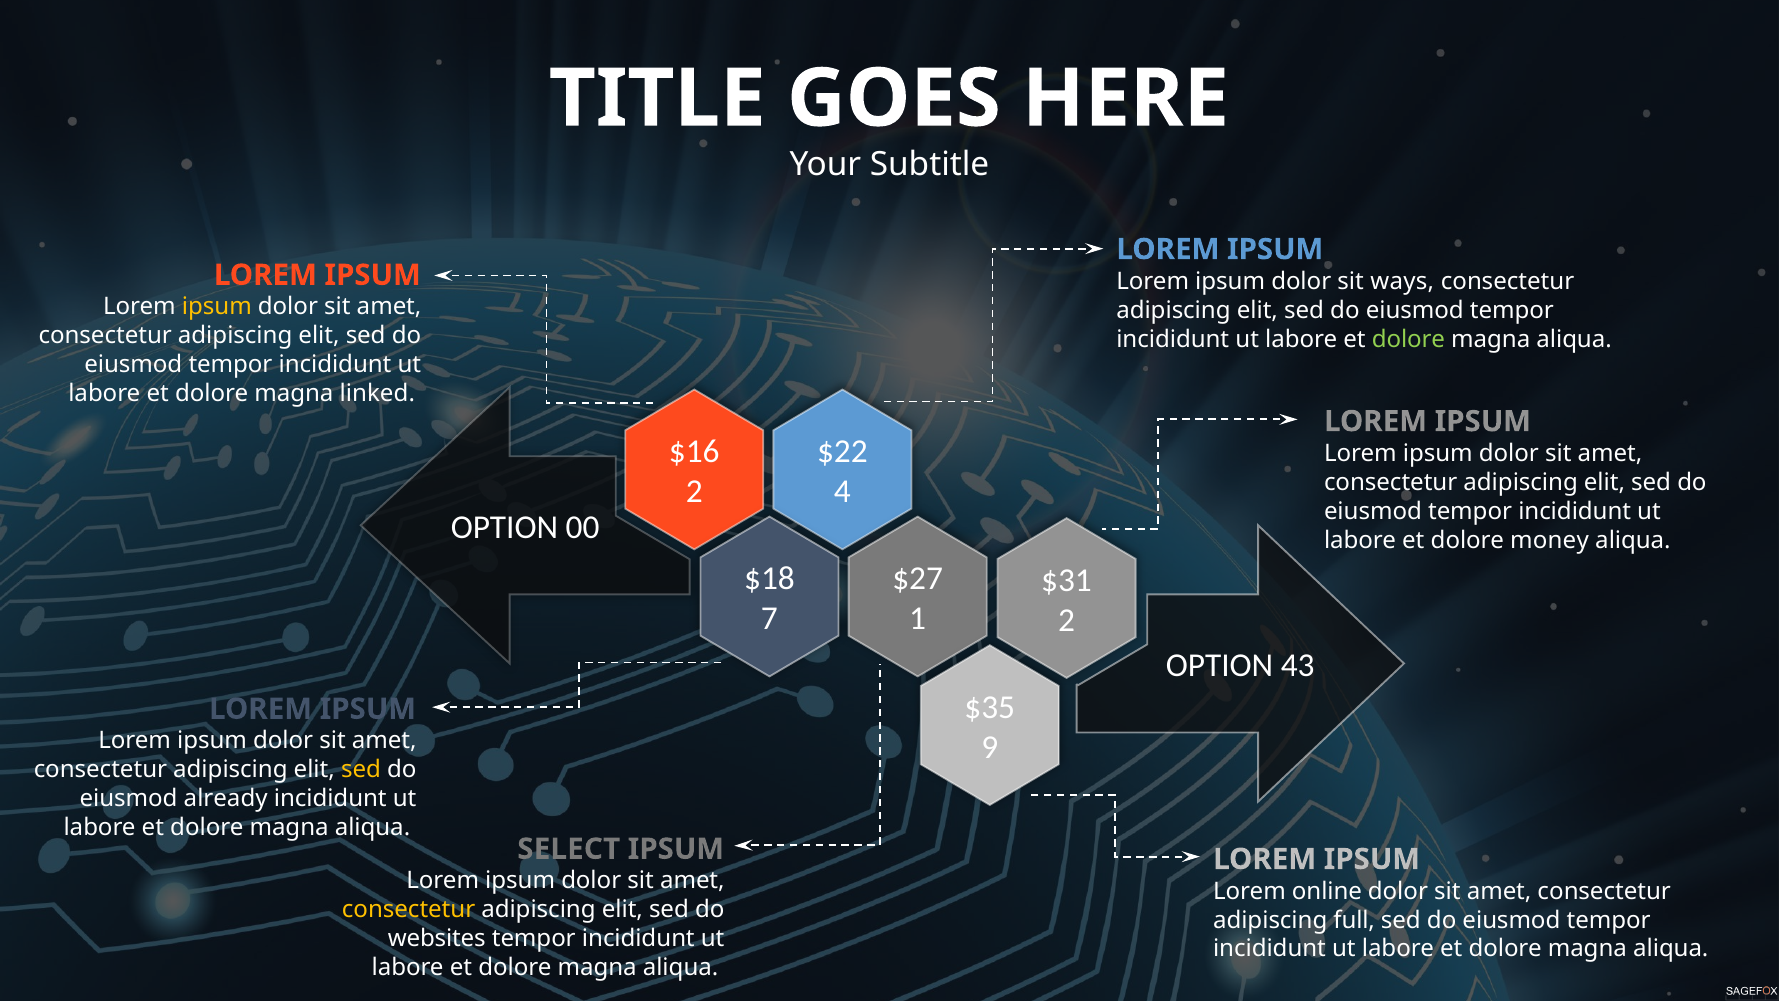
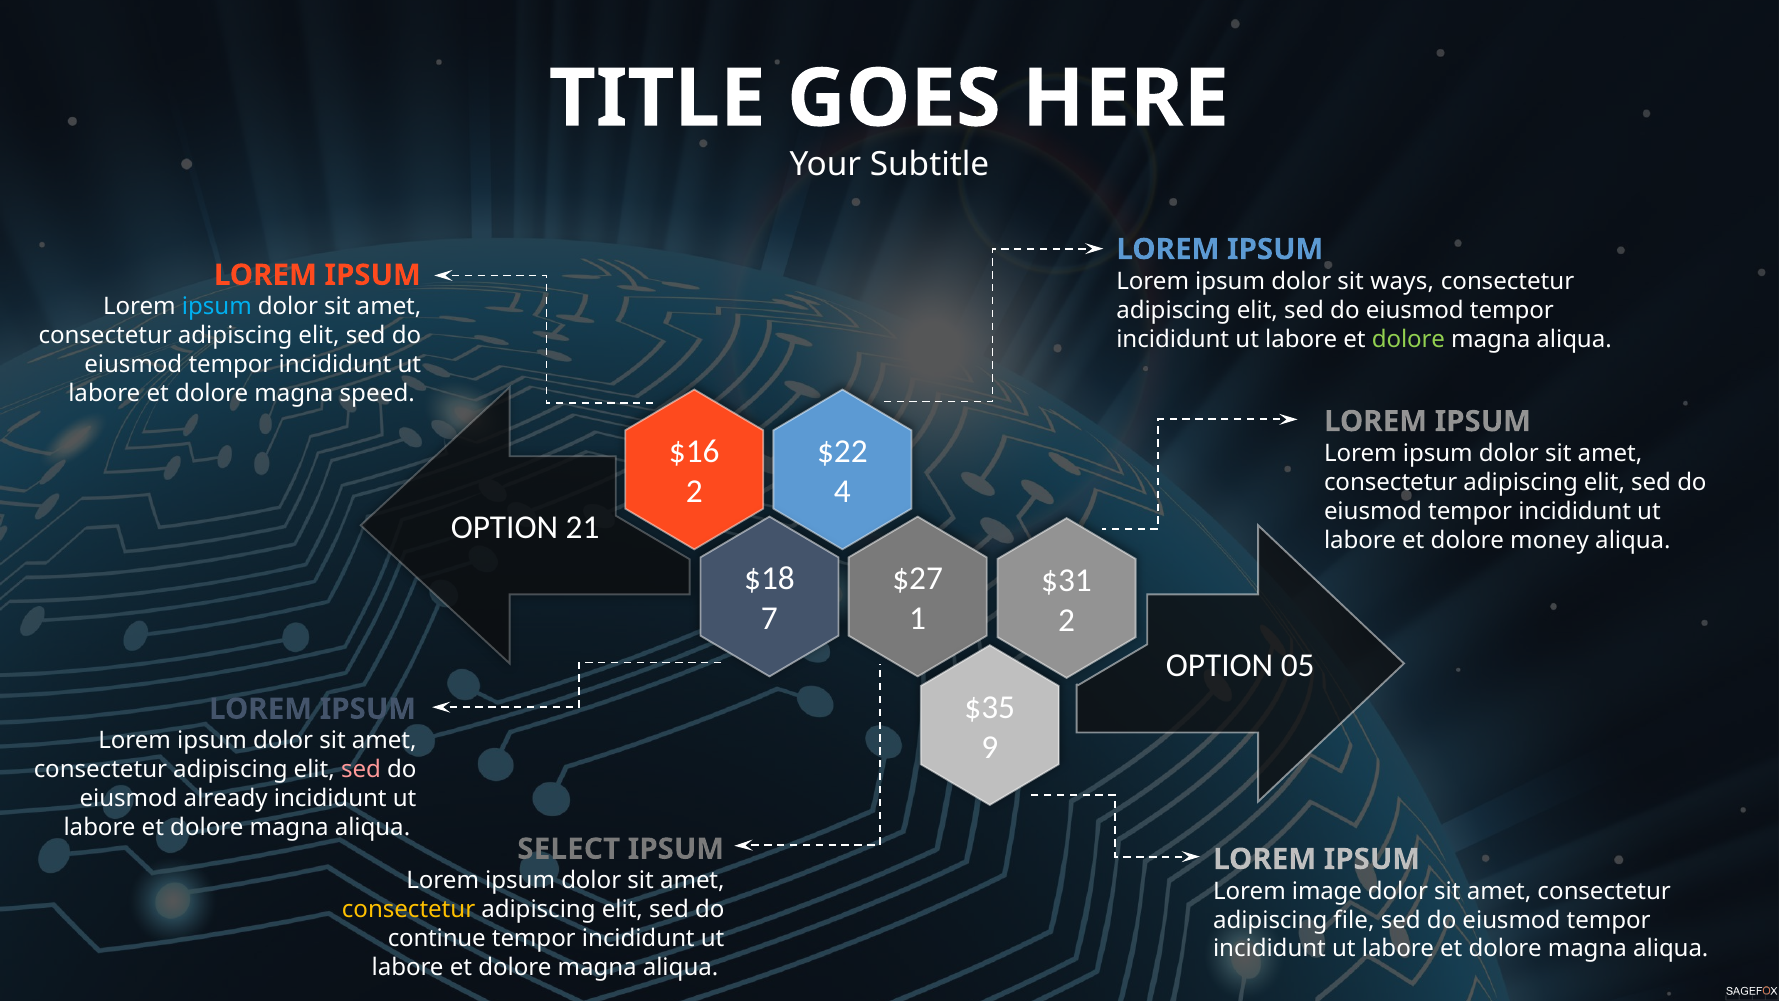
ipsum colour: yellow -> light blue (217, 307)
linked: linked -> speed (377, 394)
00: 00 -> 21 (583, 527)
43: 43 -> 05 (1298, 666)
sed colour: yellow -> pink (361, 770)
online: online -> image (1327, 891)
full: full -> file (1354, 920)
websites: websites -> continue (437, 938)
